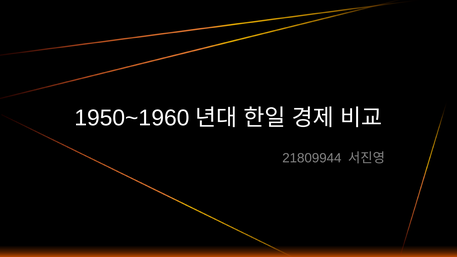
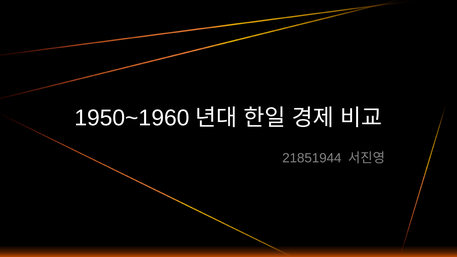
21809944: 21809944 -> 21851944 (312, 158)
